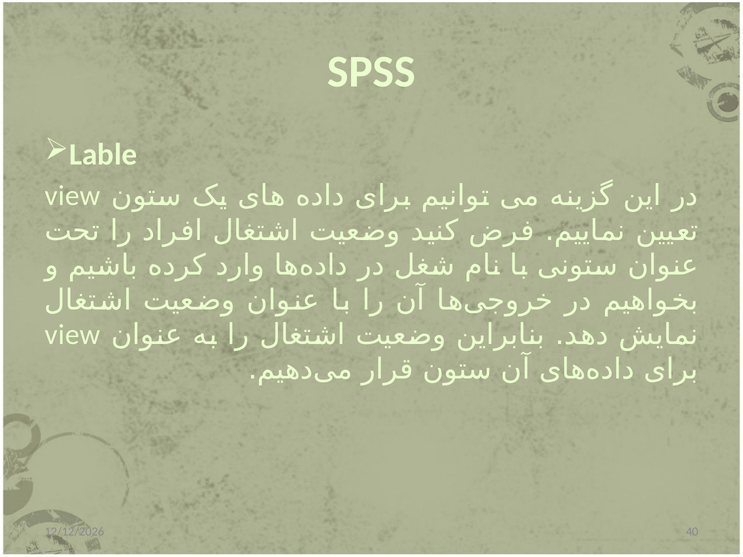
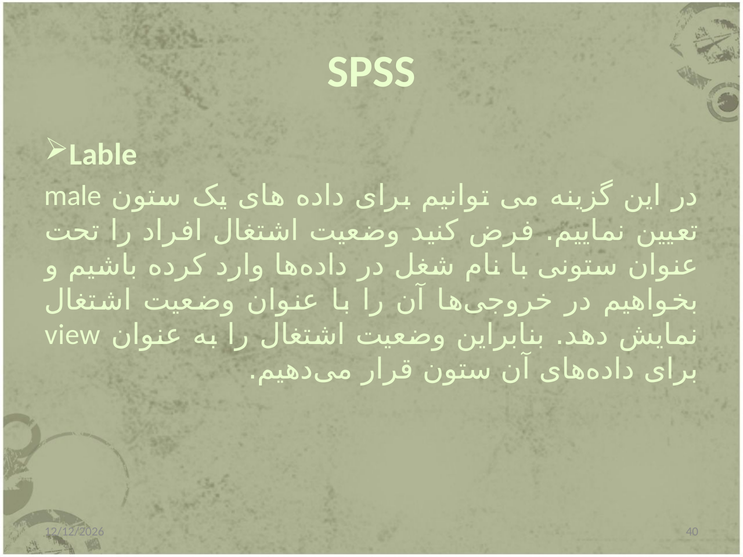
view: view -> male (73, 196)
